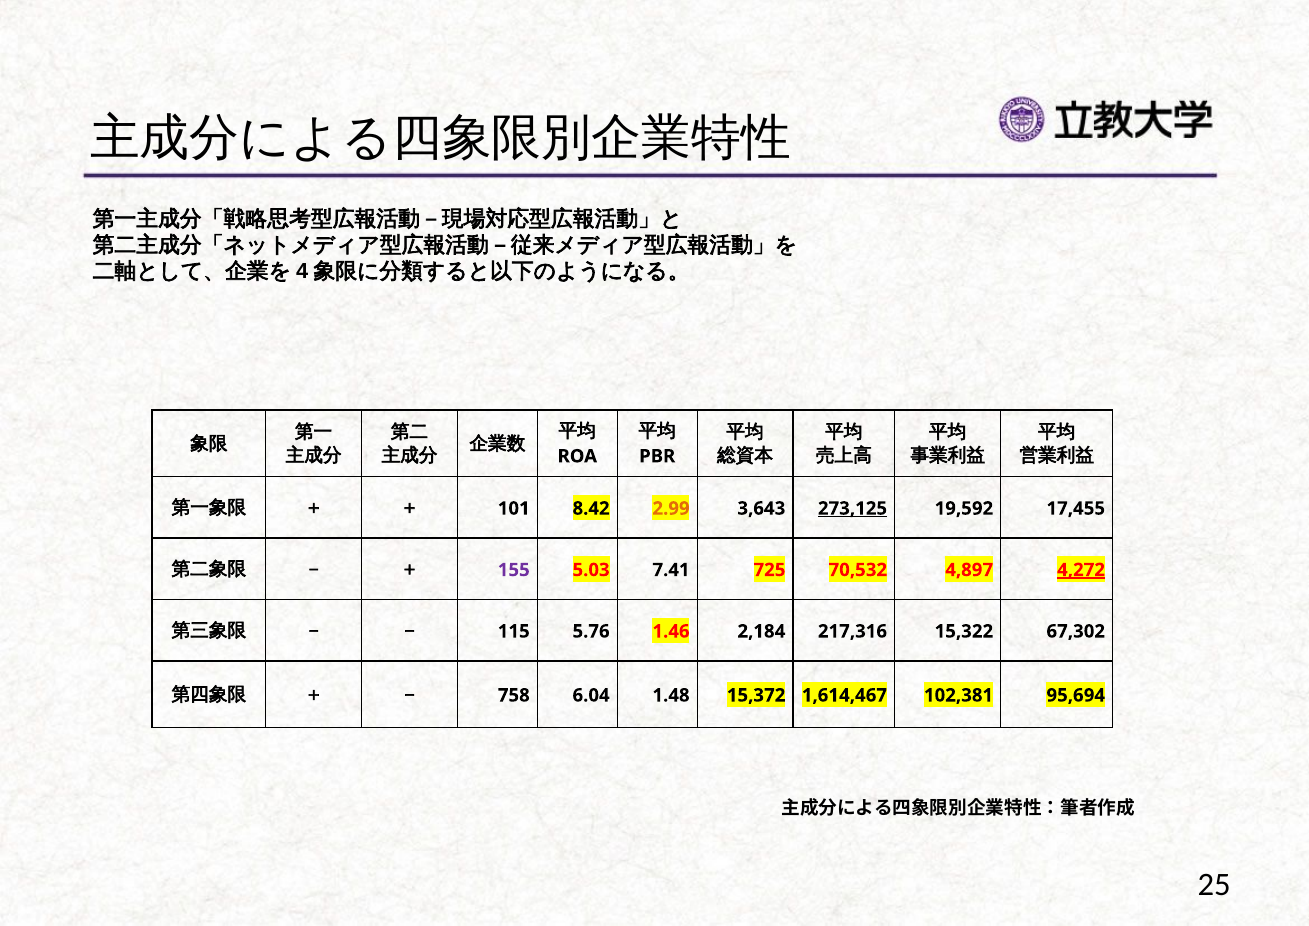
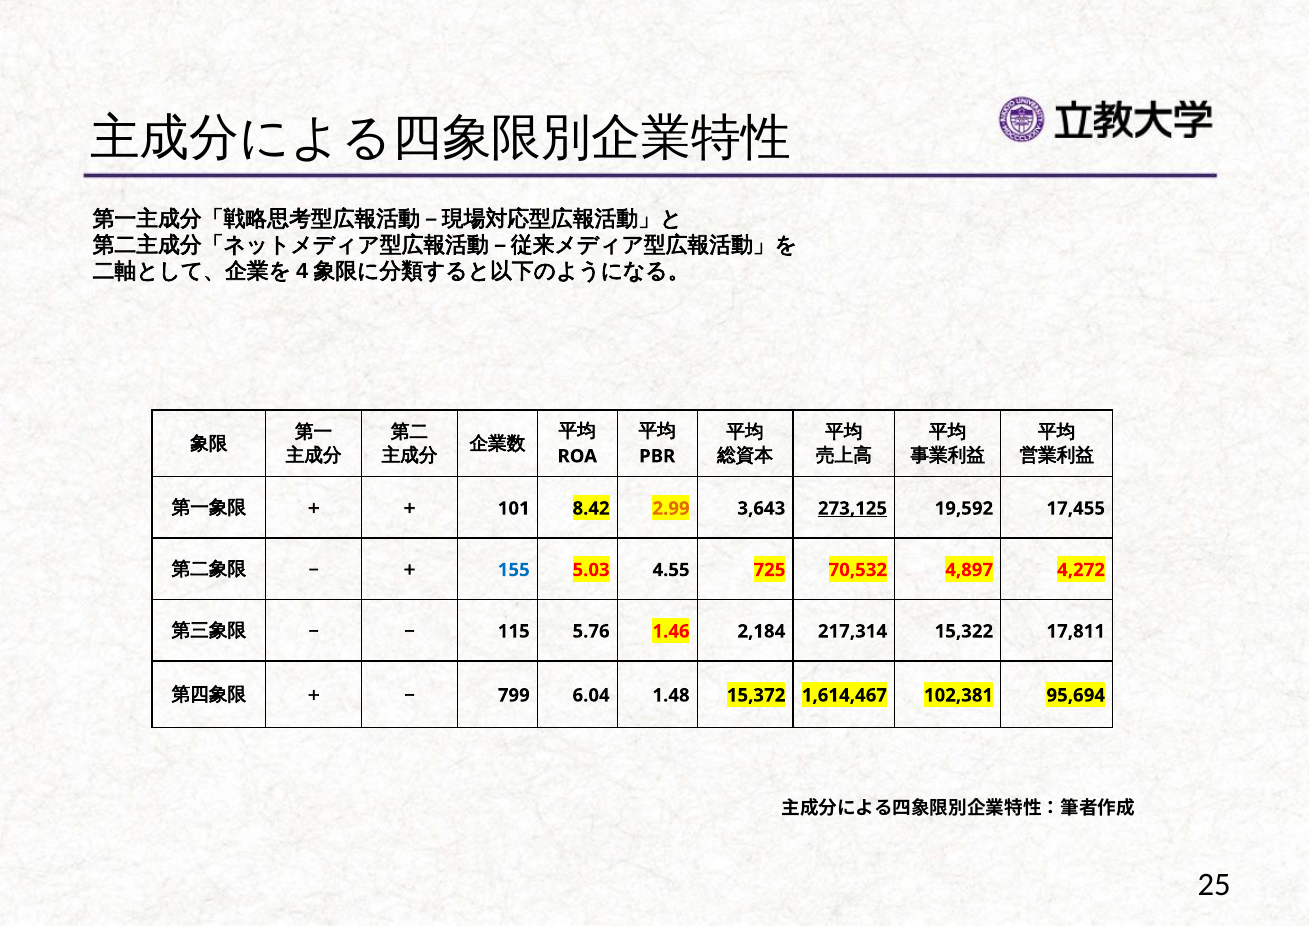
155 colour: purple -> blue (514, 570)
7.41: 7.41 -> 4.55 (671, 570)
4,272 underline: present -> none (1081, 570)
217,316: 217,316 -> 217,314 (852, 631)
67,302: 67,302 -> 17,811 (1076, 631)
758: 758 -> 799 (514, 695)
